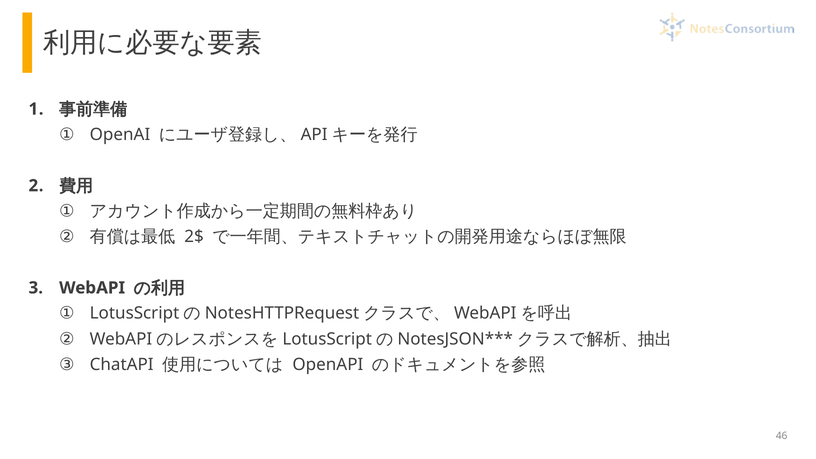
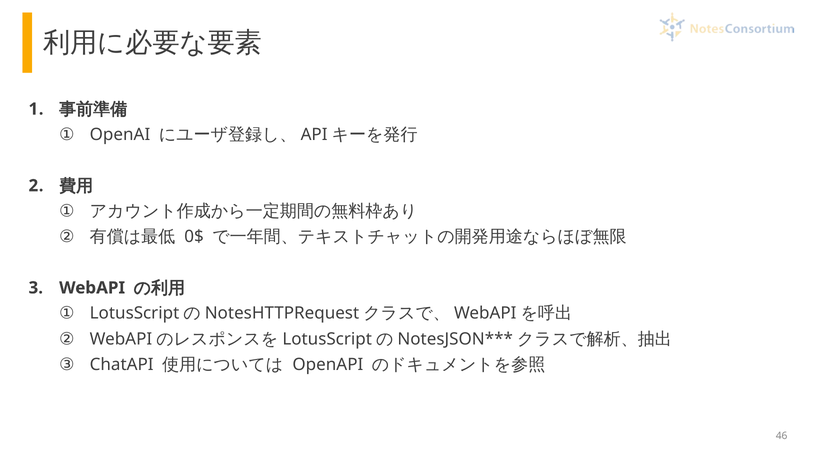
2$: 2$ -> 0$ (194, 237)
